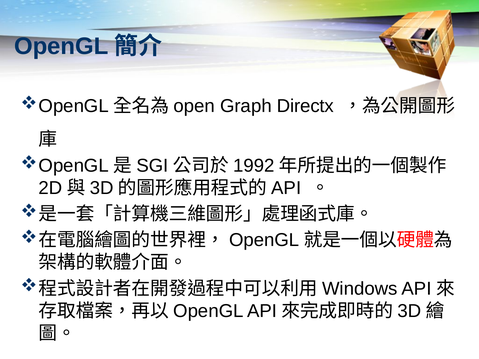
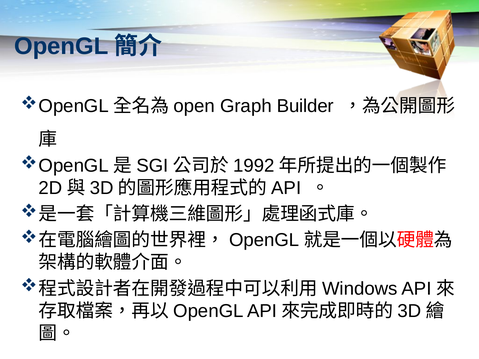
Directx: Directx -> Builder (305, 106)
